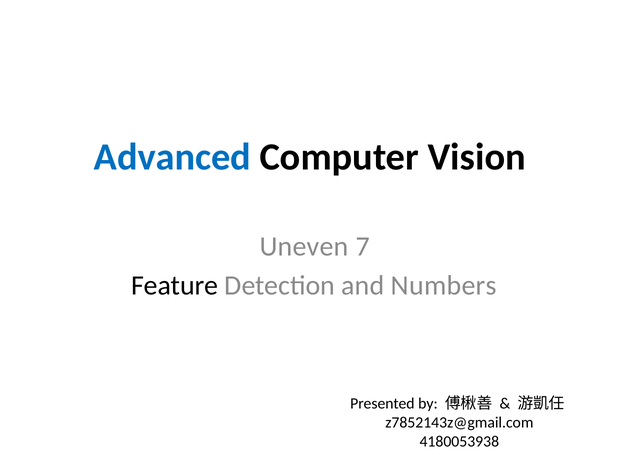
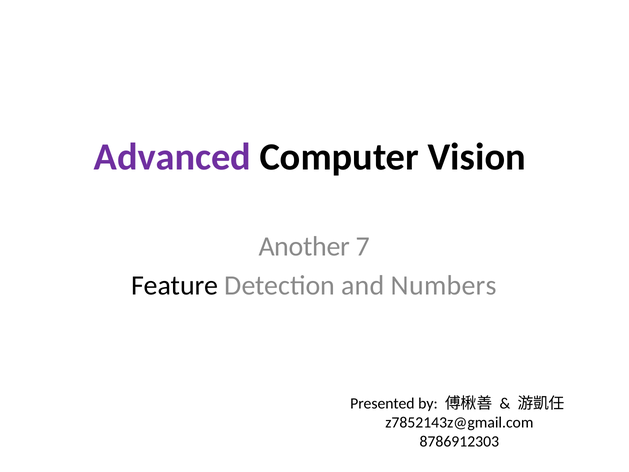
Advanced colour: blue -> purple (172, 157)
Uneven: Uneven -> Another (304, 246)
4180053938: 4180053938 -> 8786912303 (459, 441)
